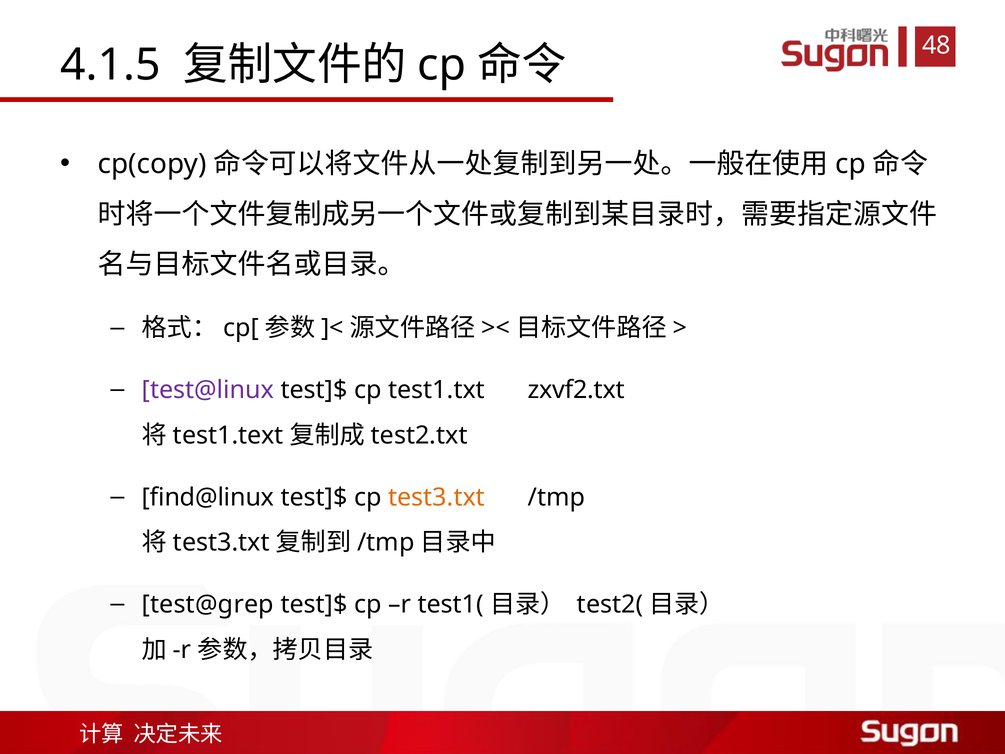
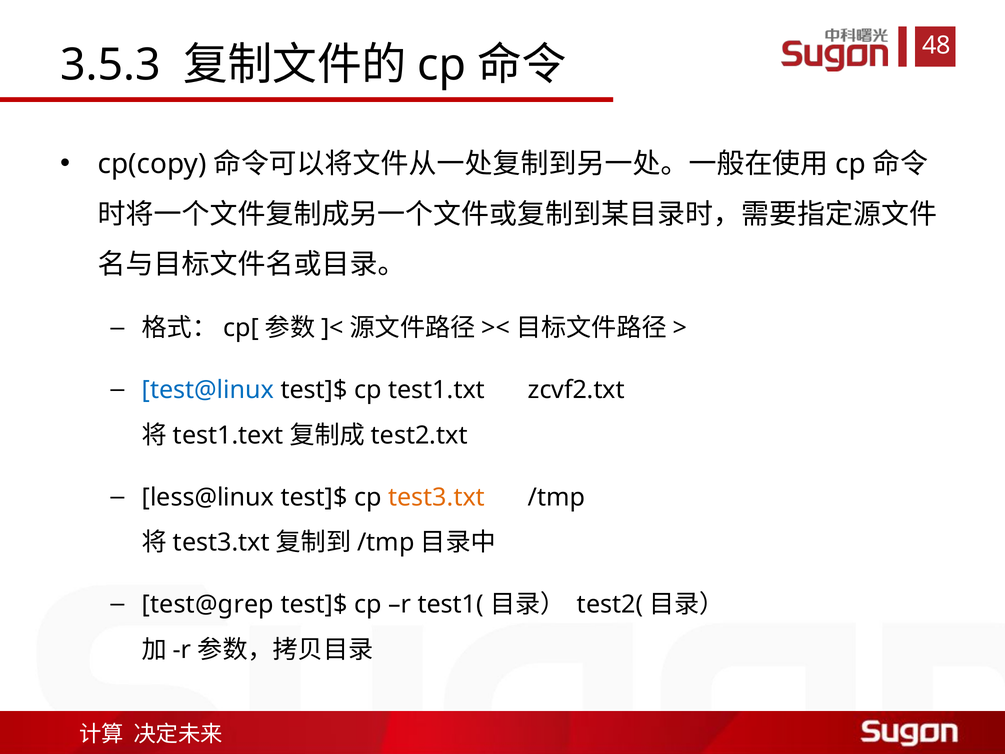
4.1.5: 4.1.5 -> 3.5.3 (110, 65)
test@linux colour: purple -> blue (208, 390)
zxvf2.txt: zxvf2.txt -> zcvf2.txt (576, 390)
find@linux: find@linux -> less@linux (208, 497)
